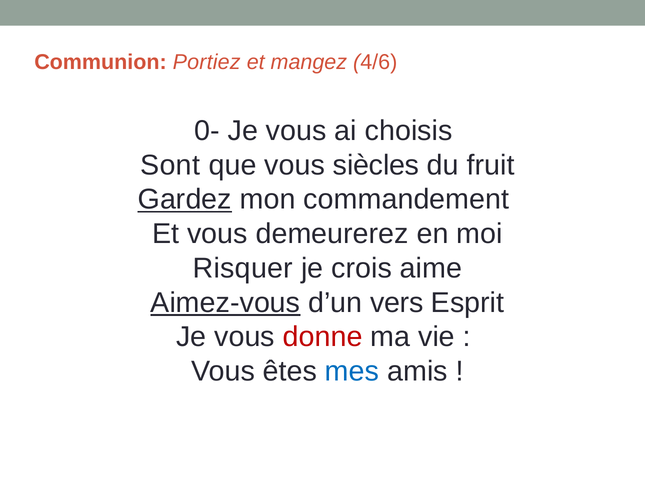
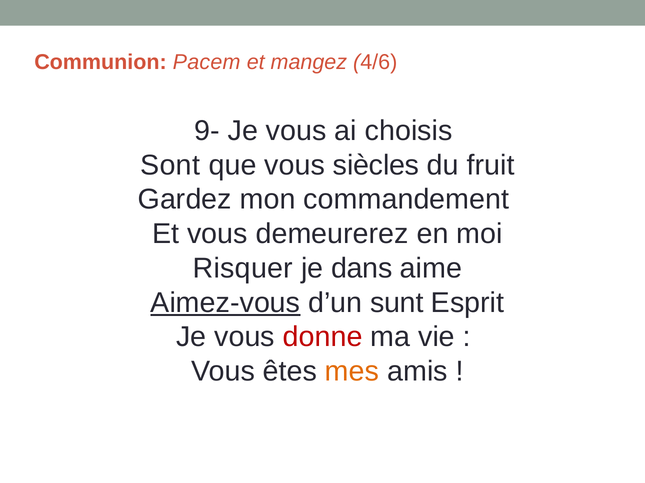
Portiez: Portiez -> Pacem (207, 63)
0-: 0- -> 9- (207, 131)
Gardez underline: present -> none (185, 200)
crois: crois -> dans (362, 269)
vers: vers -> sunt (397, 303)
mes colour: blue -> orange (352, 372)
